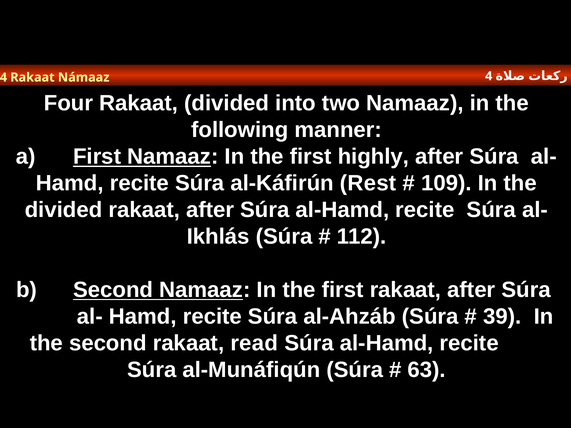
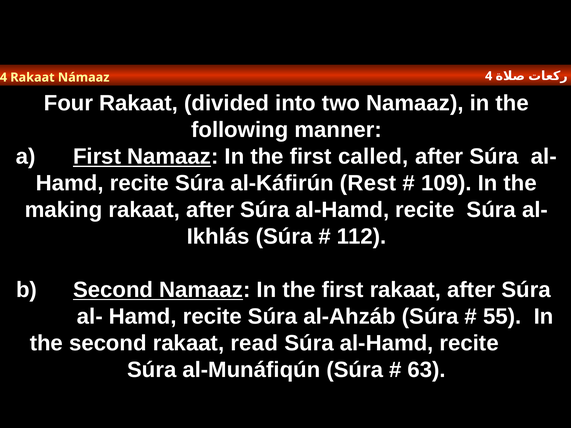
highly: highly -> called (373, 157)
divided: divided -> making (64, 210)
39: 39 -> 55 (502, 317)
